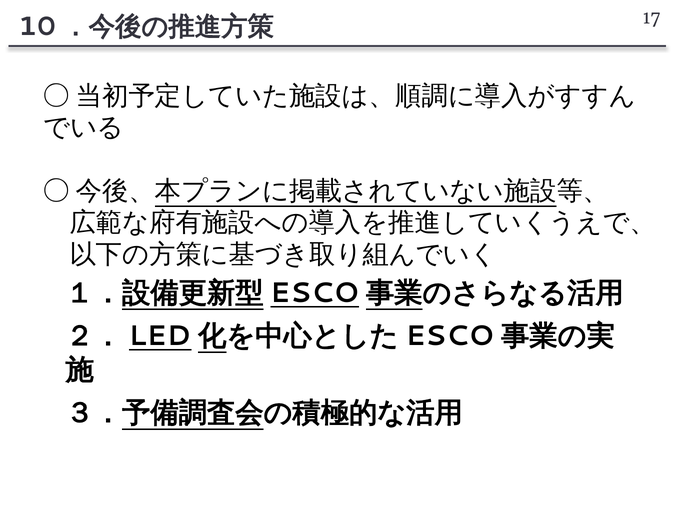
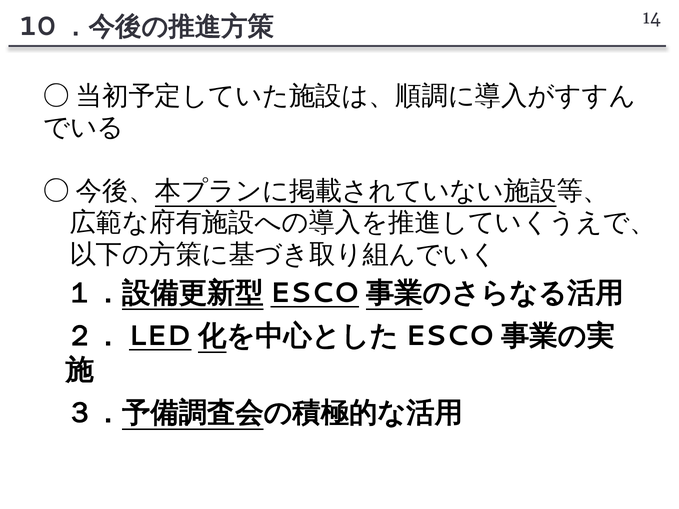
17: 17 -> 14 (652, 18)
